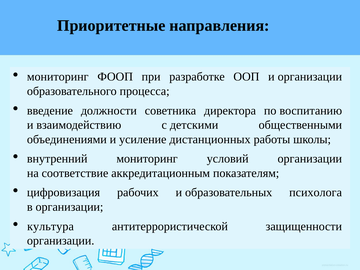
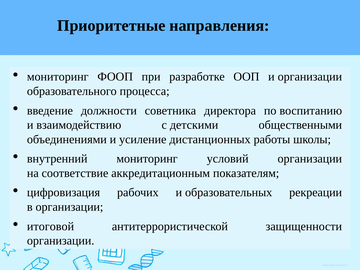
психолога: психолога -> рекреации (316, 193)
культура: культура -> итоговой (51, 226)
